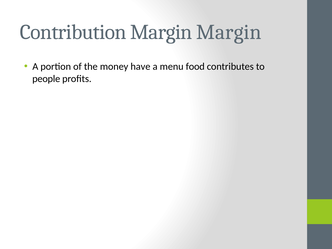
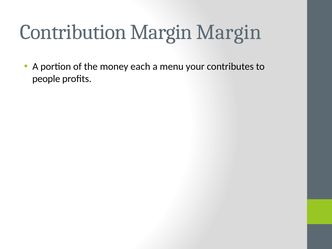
have: have -> each (140, 67)
food: food -> your (195, 67)
